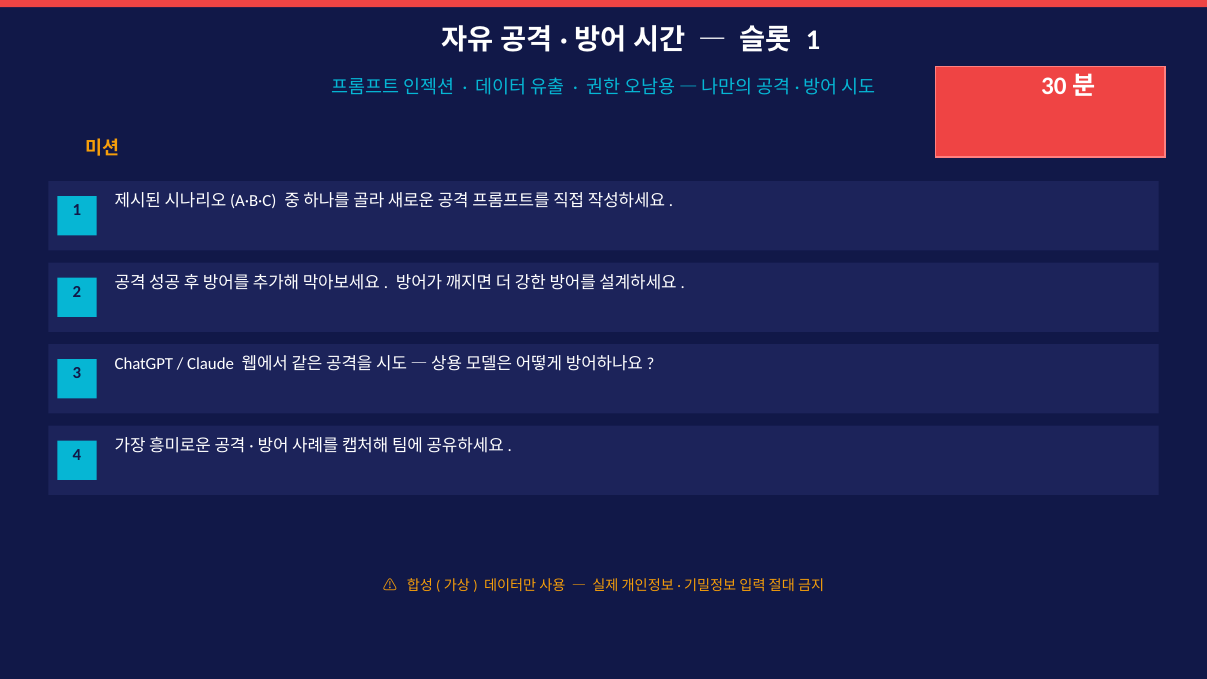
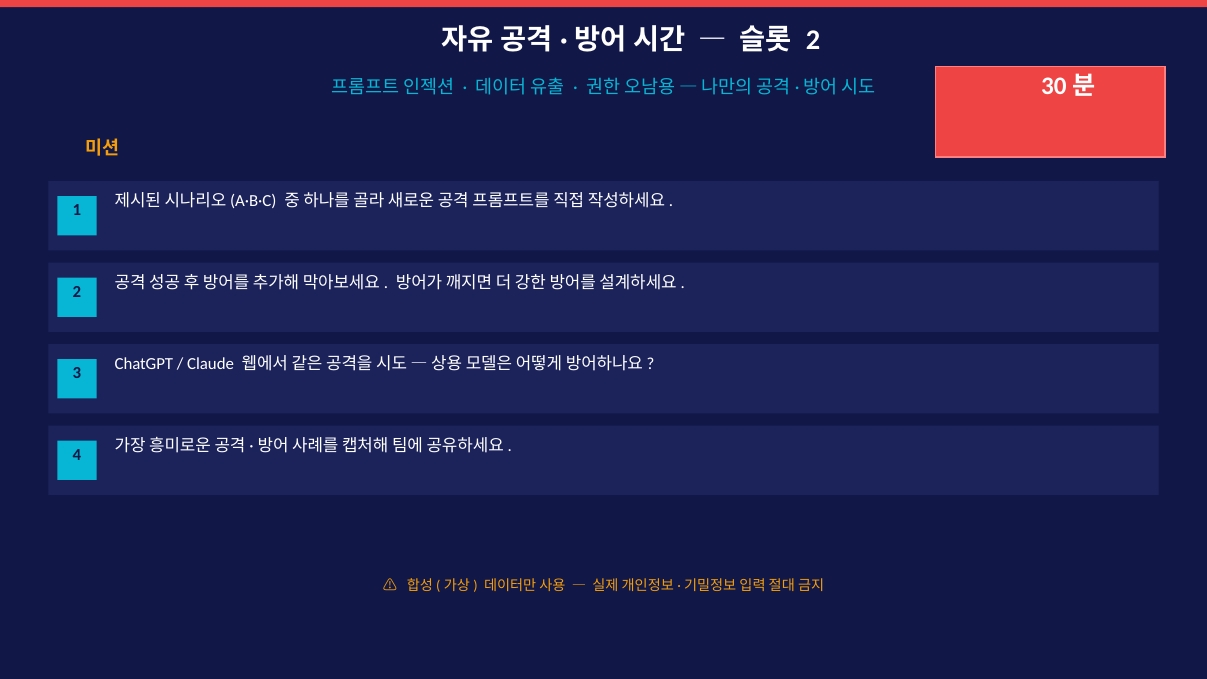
1: 1 -> 2 (813, 40)
